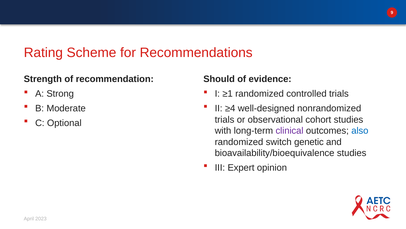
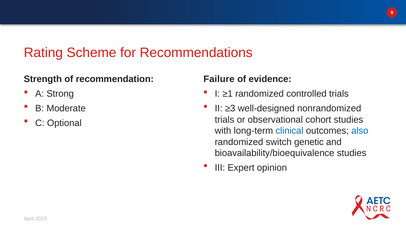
Should: Should -> Failure (219, 79)
≥4: ≥4 -> ≥3 (230, 108)
clinical colour: purple -> blue (290, 130)
